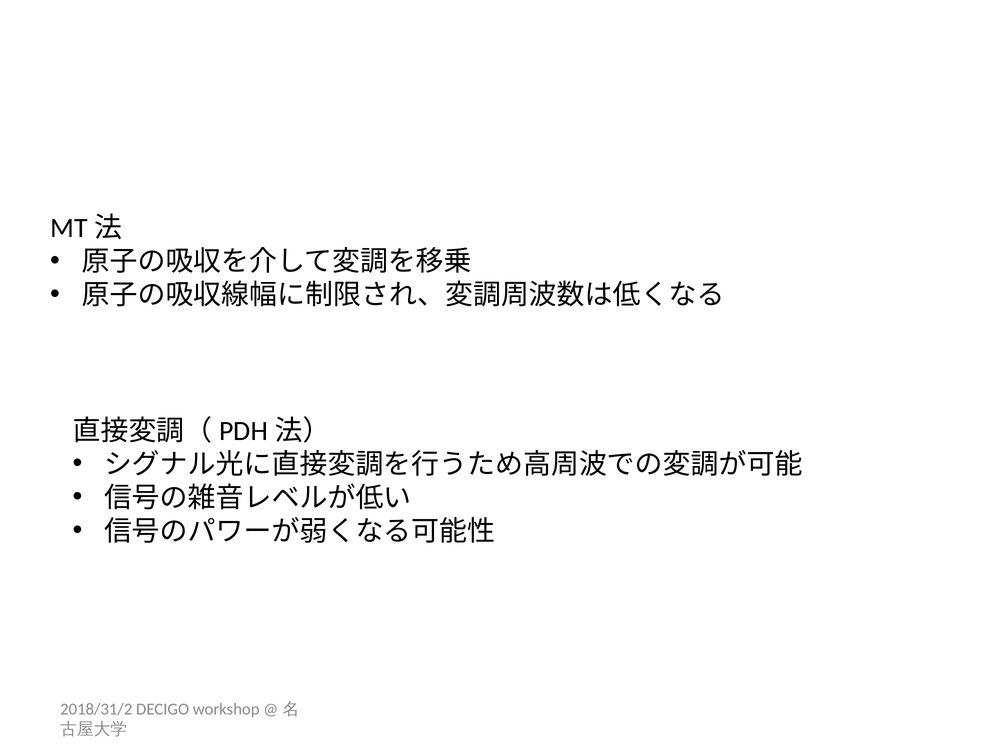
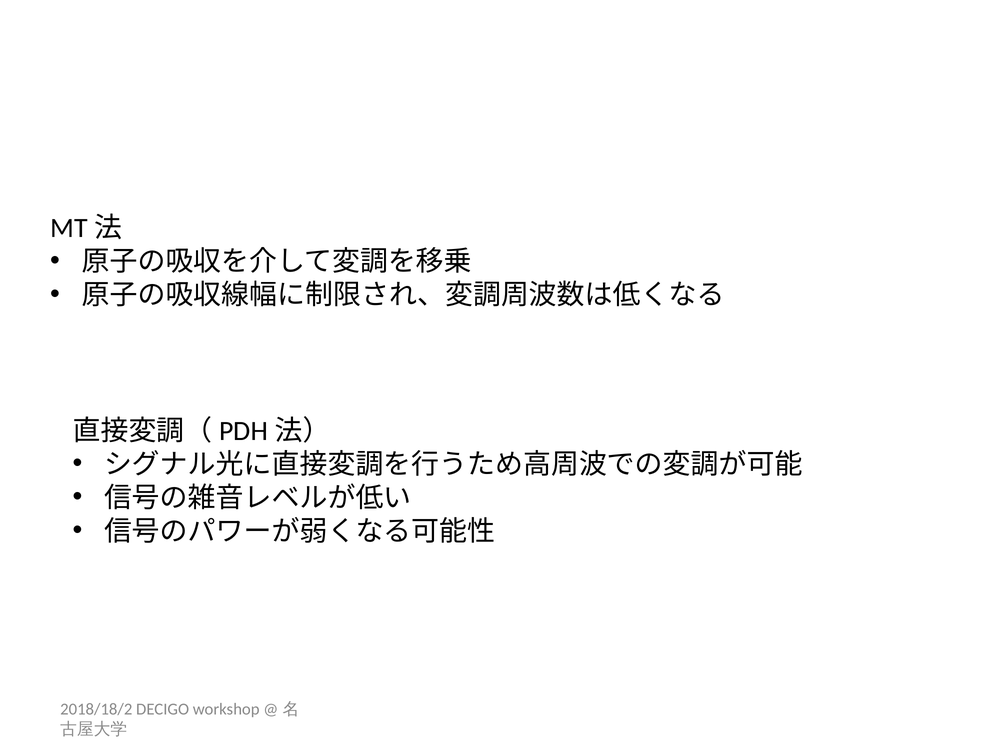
2018/31/2: 2018/31/2 -> 2018/18/2 (96, 709)
